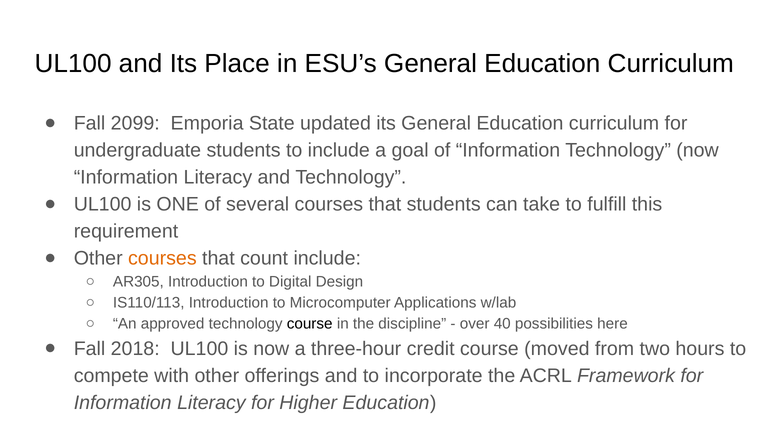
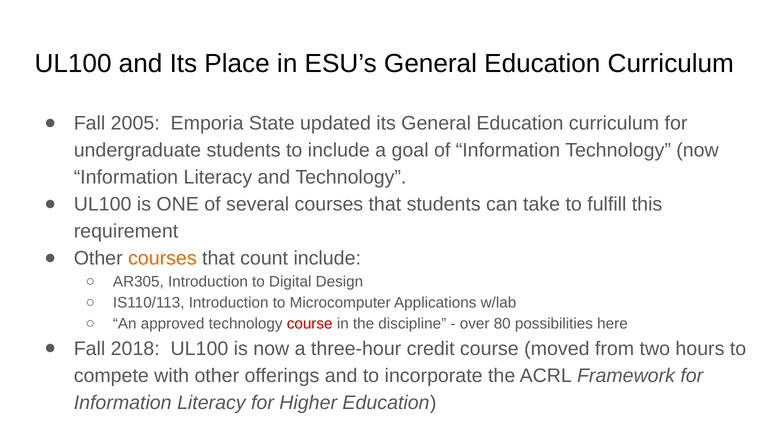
2099: 2099 -> 2005 (135, 123)
course colour: black -> red (310, 324)
40: 40 -> 80 (502, 324)
